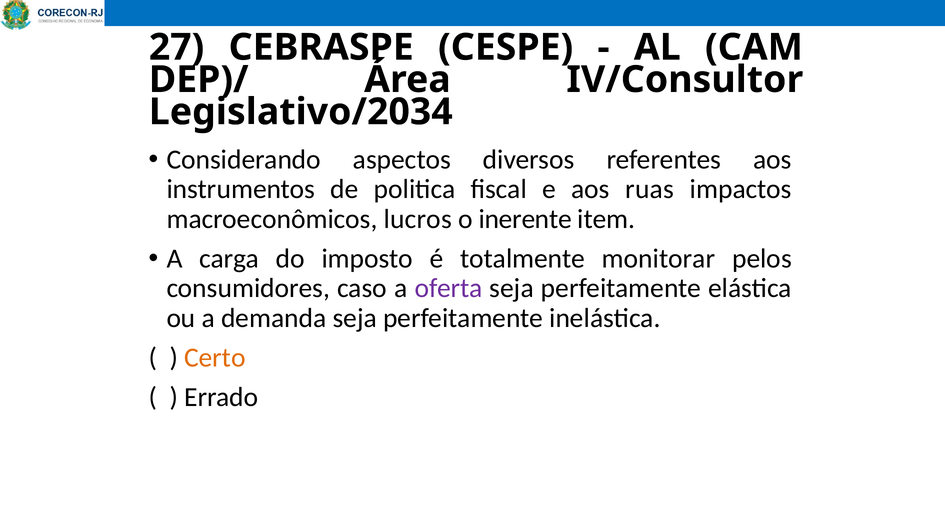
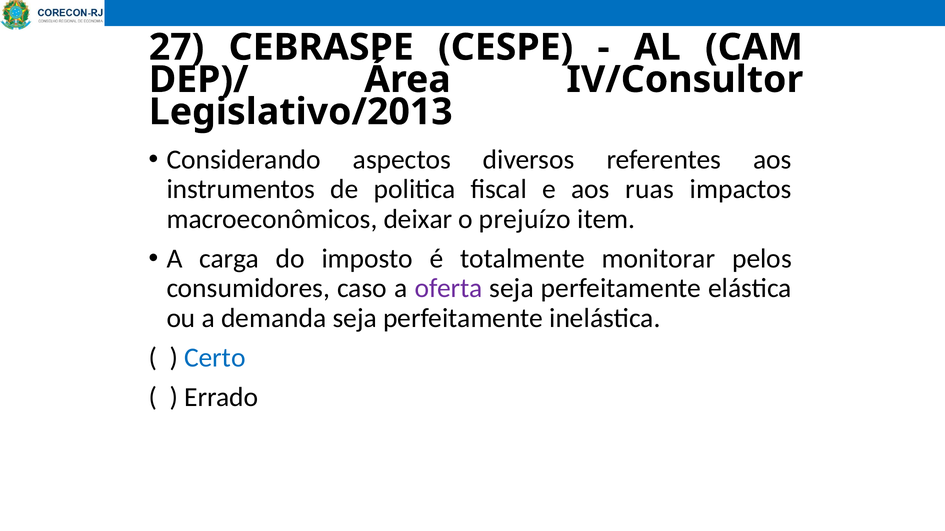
Legislativo/2034: Legislativo/2034 -> Legislativo/2013 (301, 112)
lucros: lucros -> deixar (418, 219)
inerente: inerente -> prejuízo (525, 219)
Certo colour: orange -> blue (215, 358)
